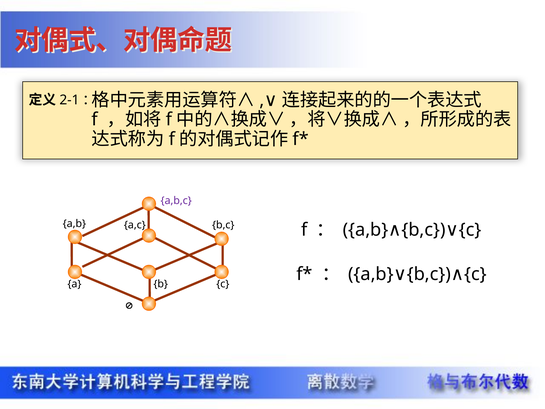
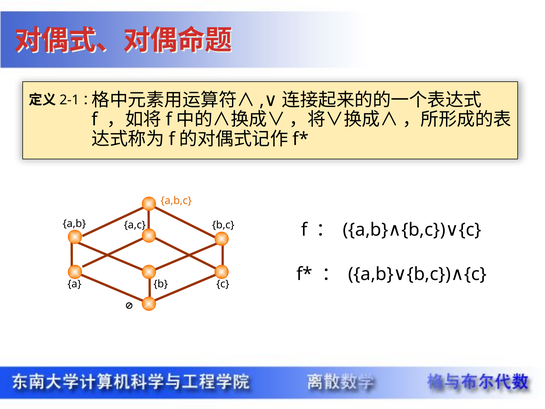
a,b,c colour: purple -> orange (176, 201)
